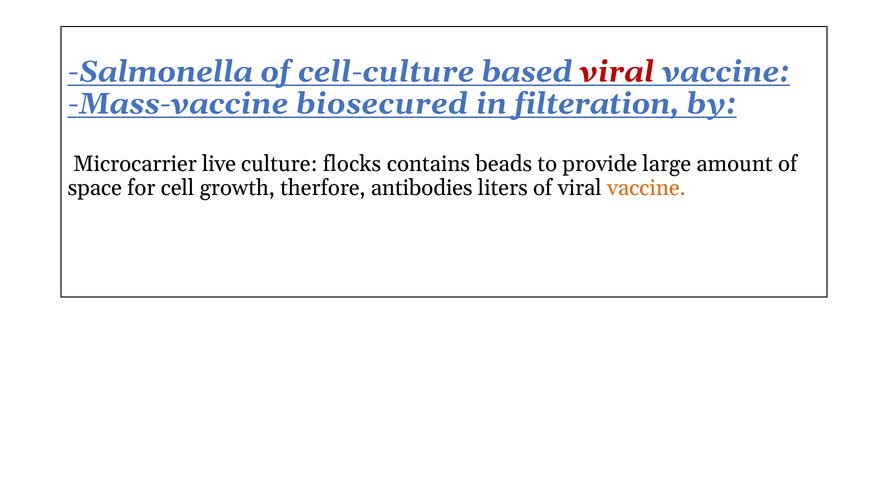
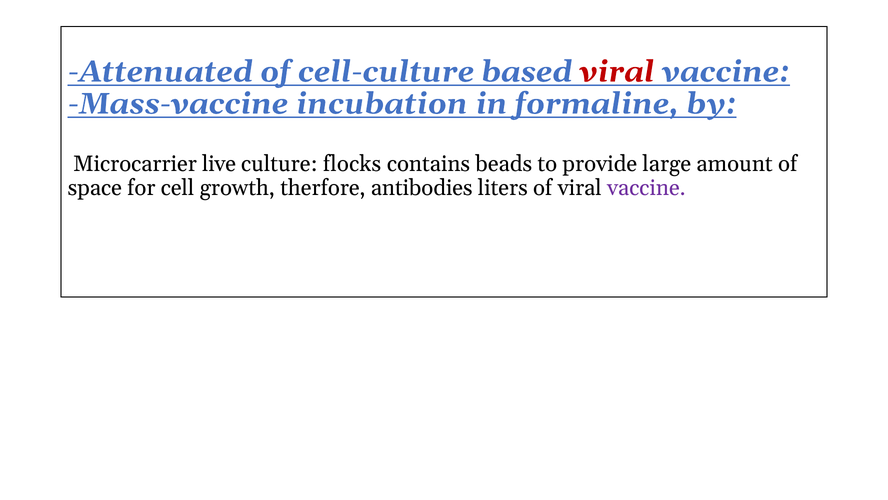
Salmonella: Salmonella -> Attenuated (160, 72)
biosecured: biosecured -> incubation (382, 104)
filteration: filteration -> formaline (597, 104)
vaccine colour: orange -> purple (646, 188)
